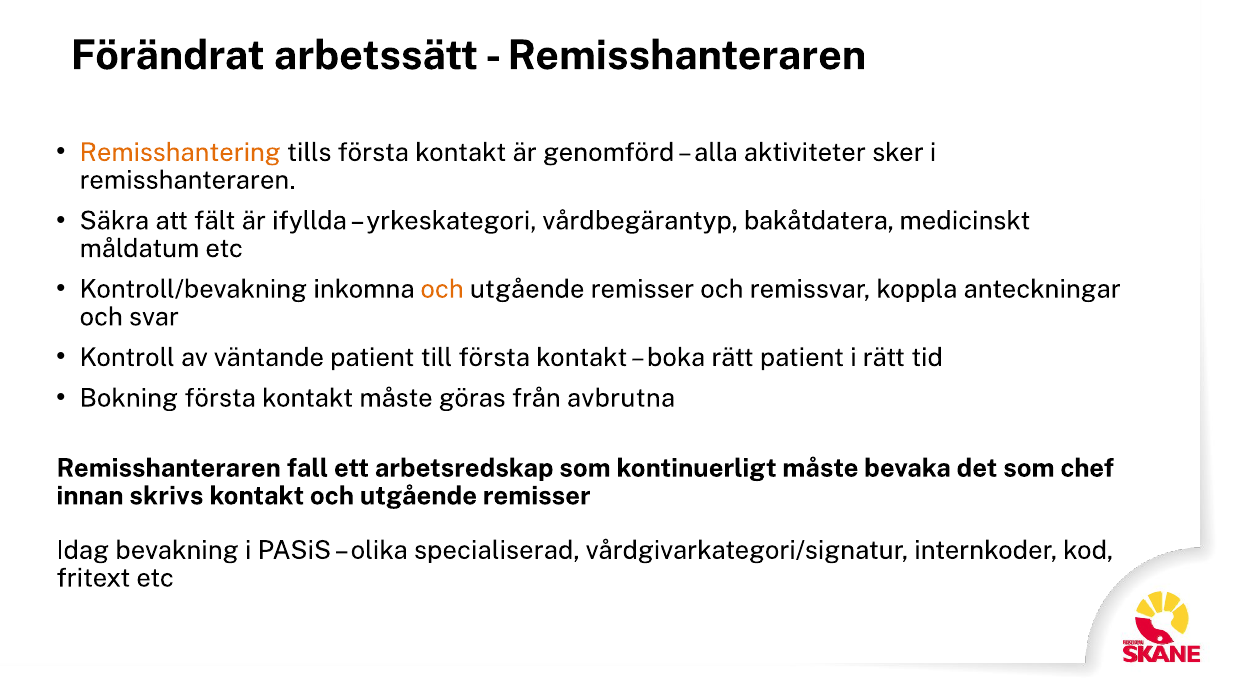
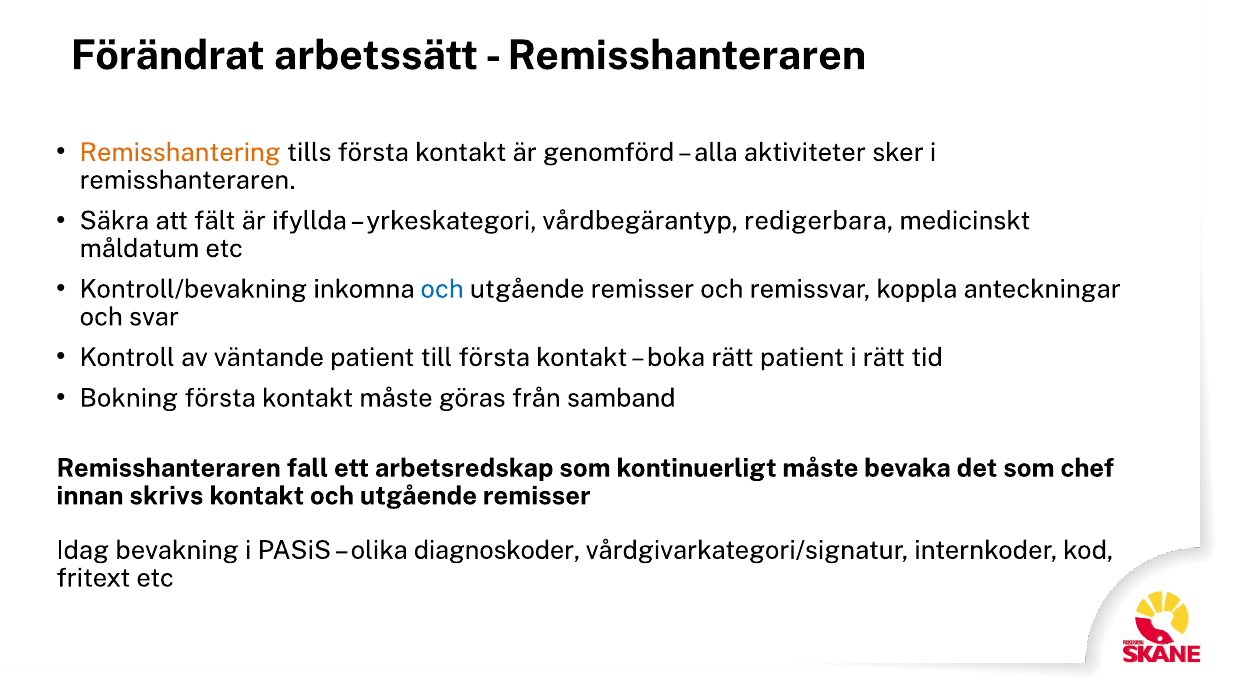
bakåtdatera: bakåtdatera -> redigerbara (819, 221)
och colour: orange -> blue (442, 289)
avbrutna: avbrutna -> samband (621, 398)
specialiserad: specialiserad -> diagnoskoder (497, 551)
